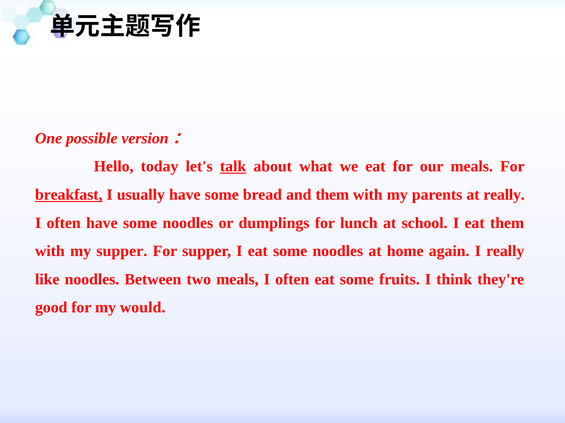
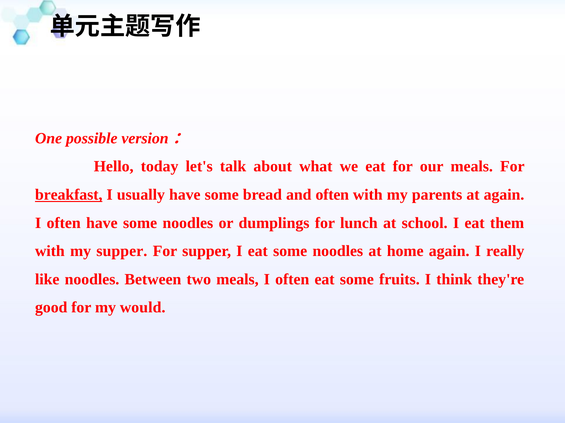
talk underline: present -> none (233, 167)
and them: them -> often (332, 195)
at really: really -> again (504, 195)
